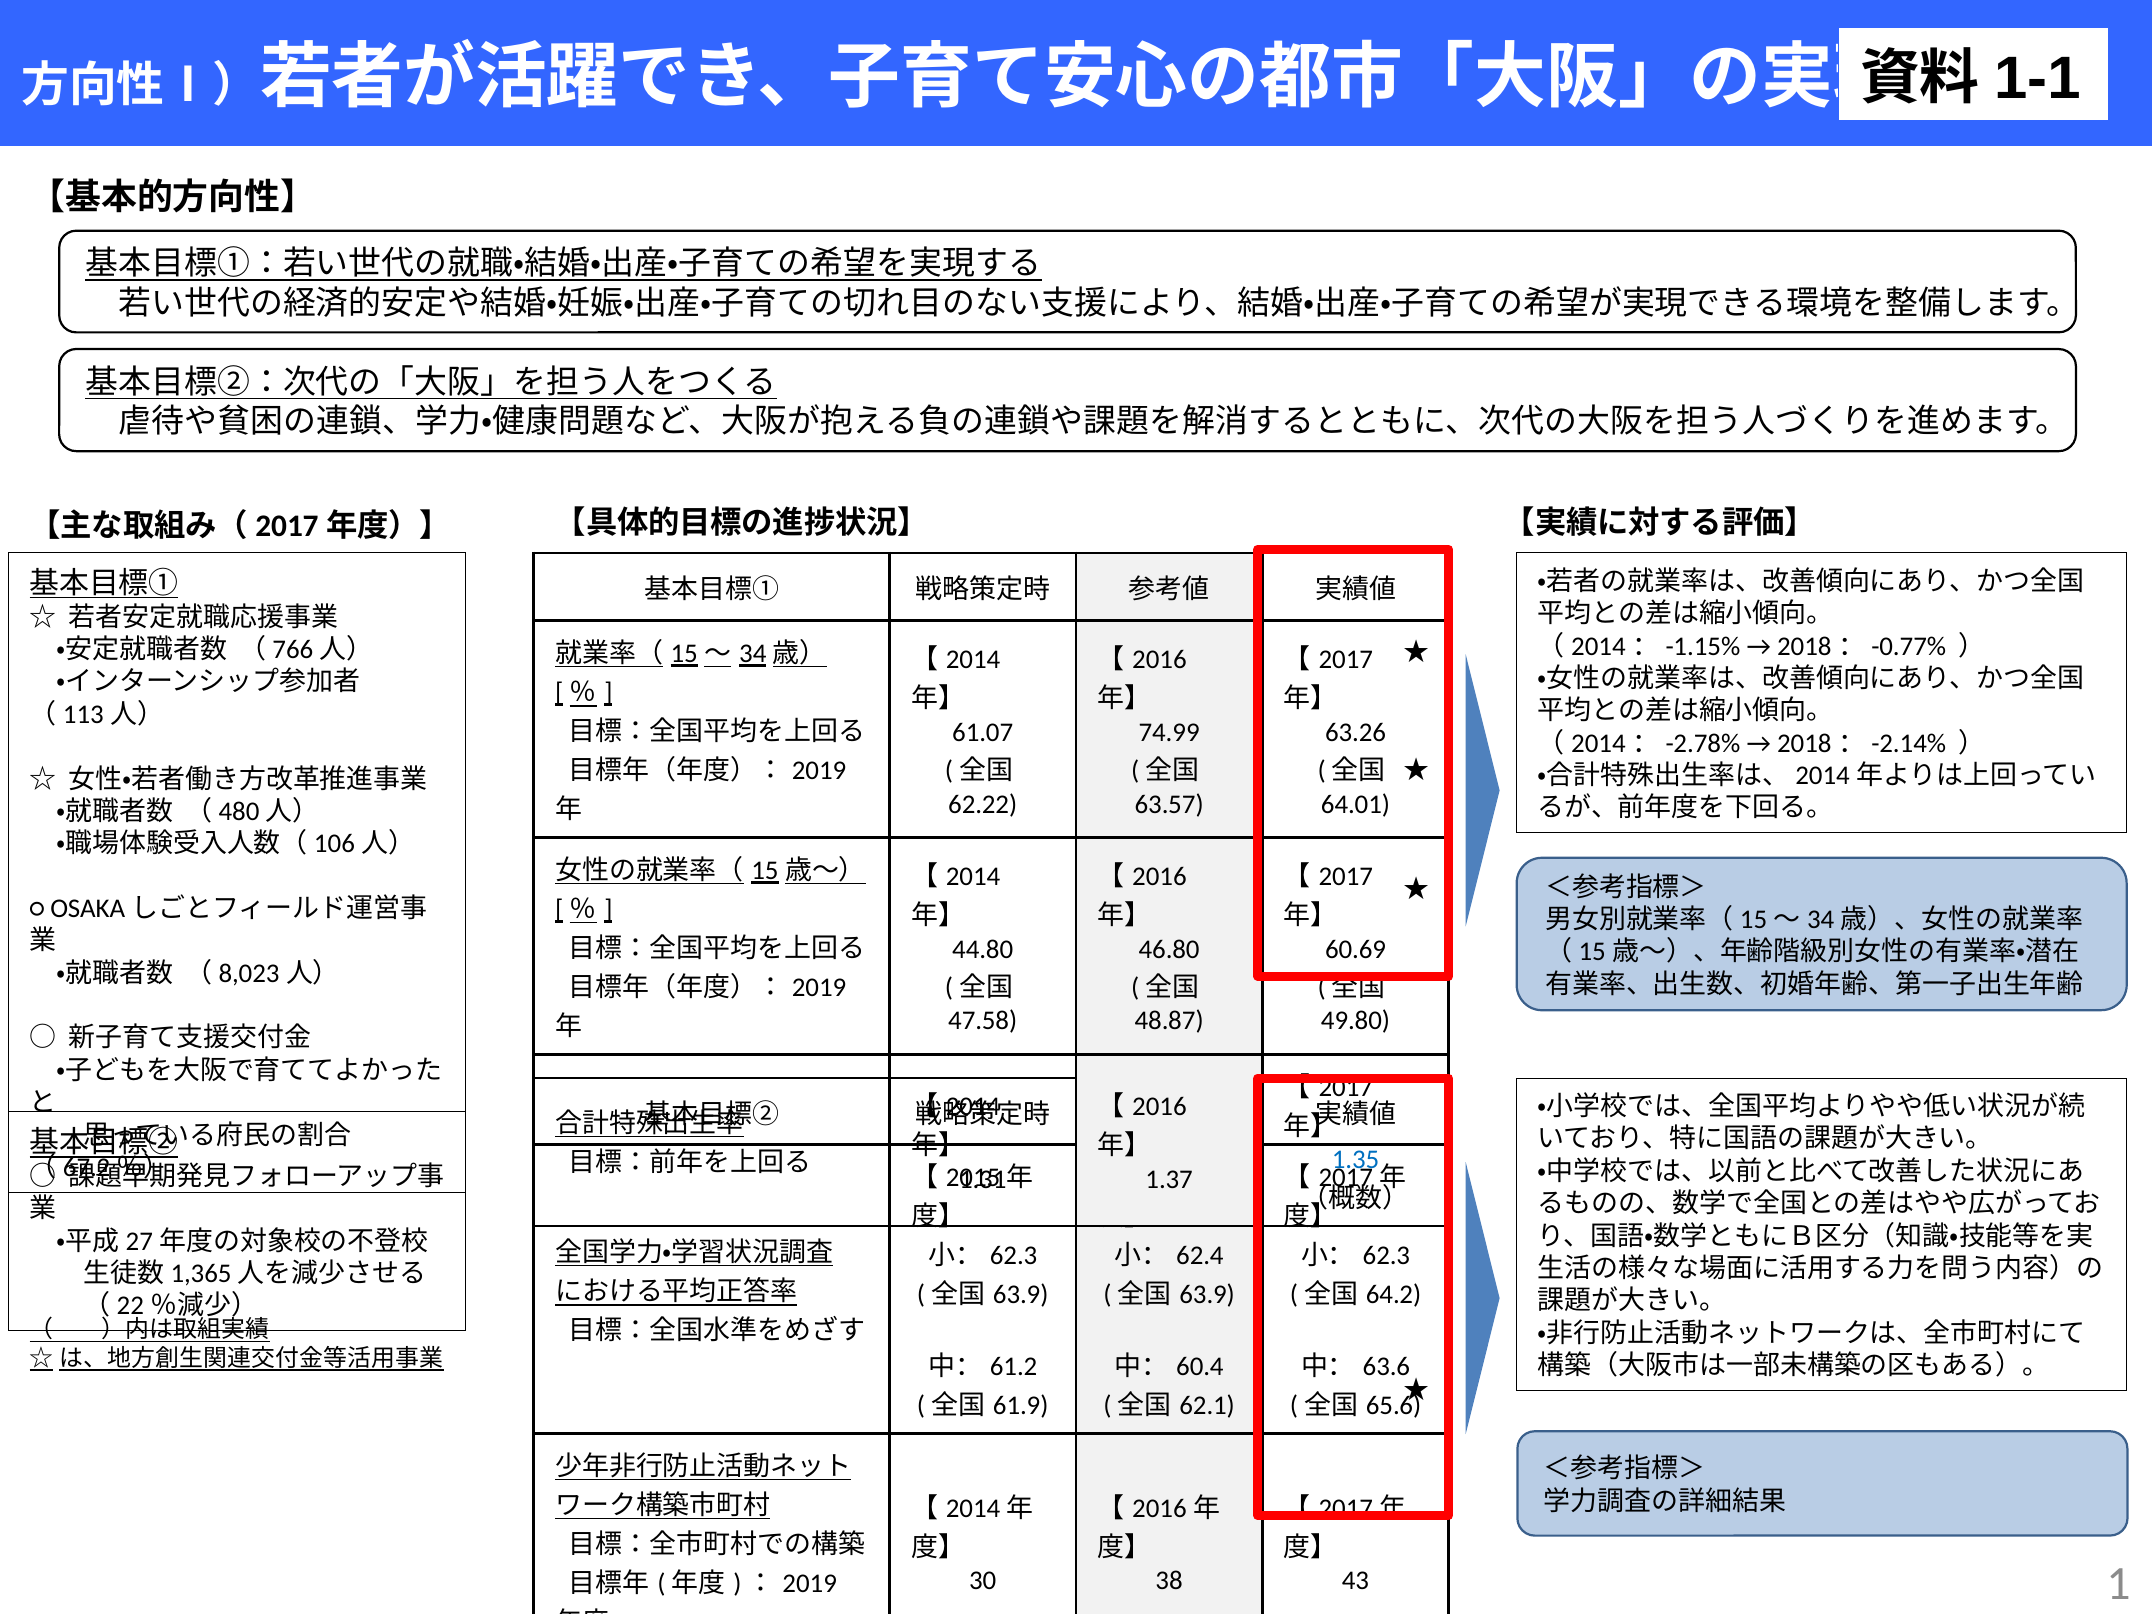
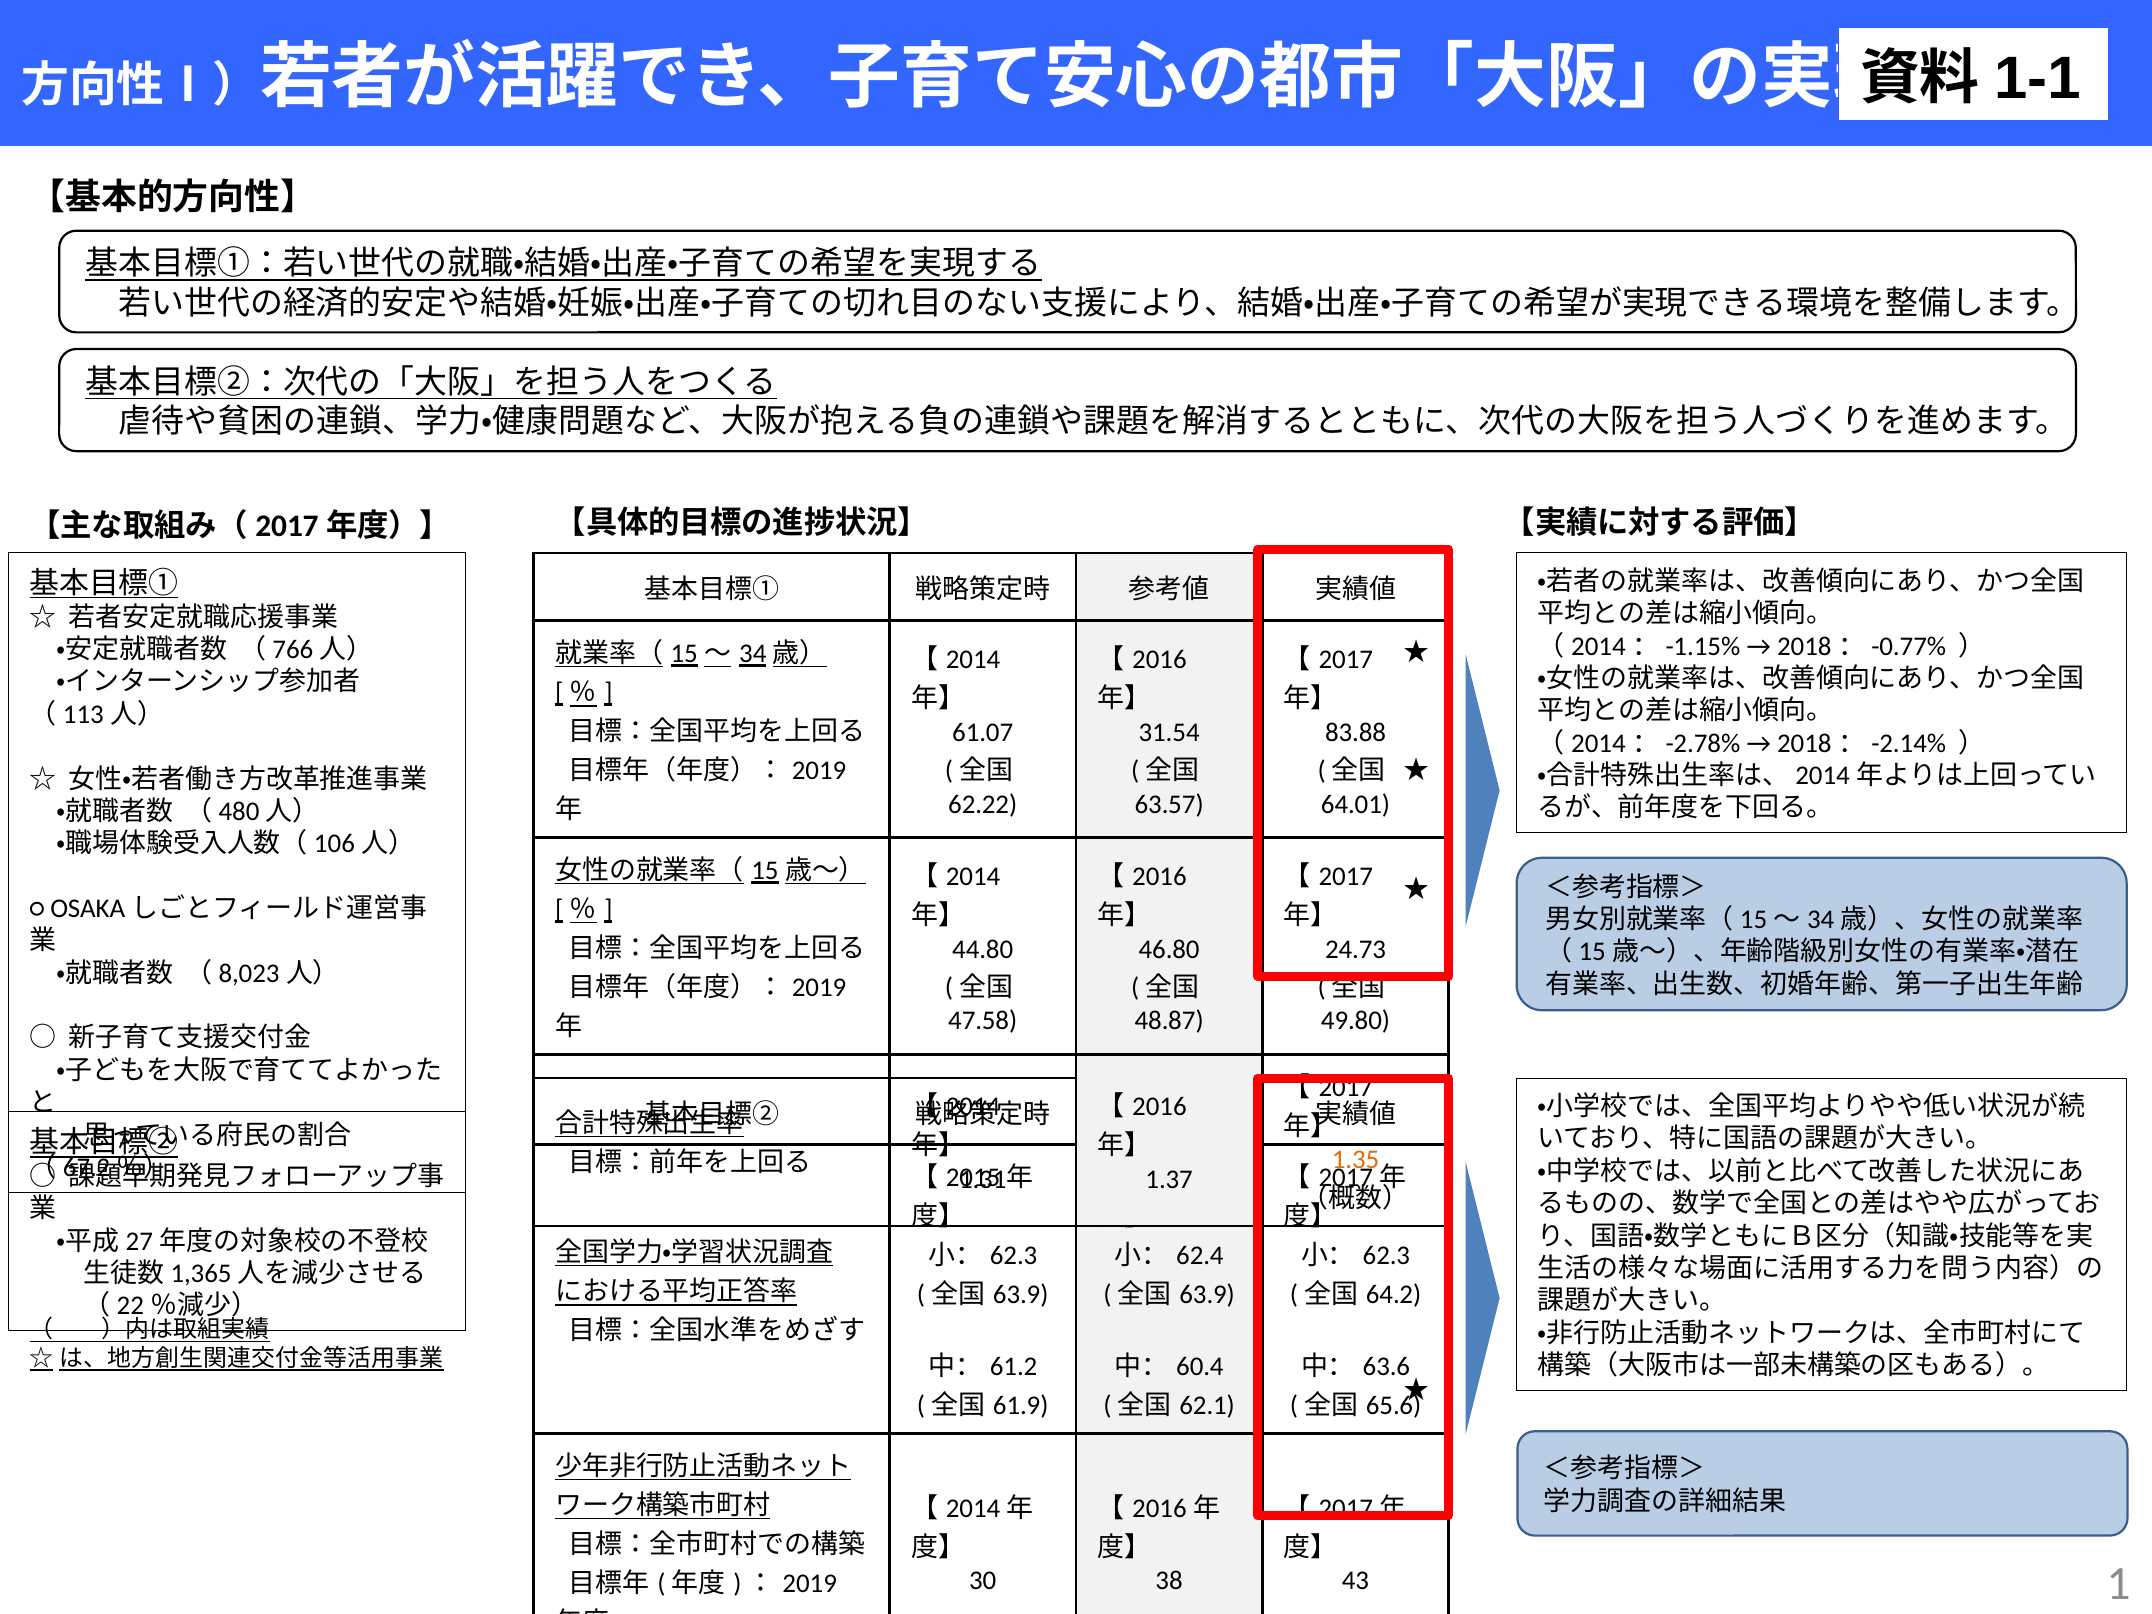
74.99: 74.99 -> 31.54 (1169, 732)
63.26: 63.26 -> 83.88 (1356, 732)
60.69: 60.69 -> 24.73 (1356, 949)
1.35 colour: blue -> orange (1356, 1160)
